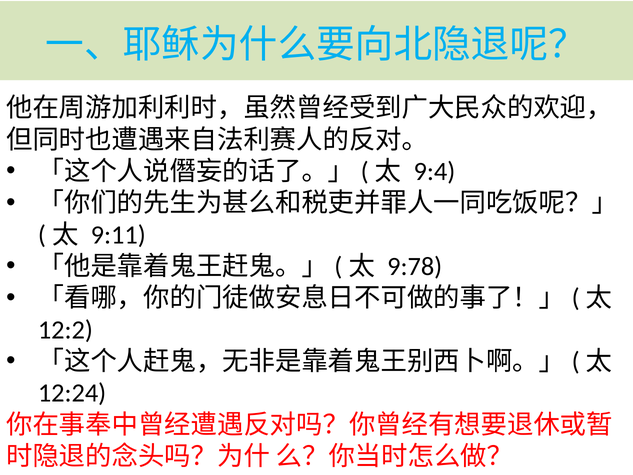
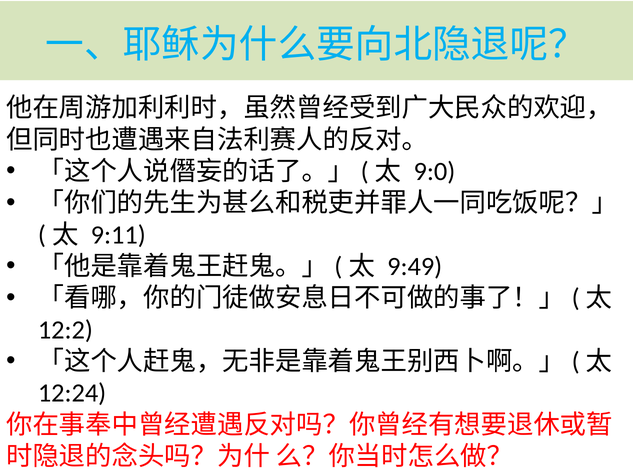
9:4: 9:4 -> 9:0 (434, 172)
9:78: 9:78 -> 9:49 (415, 266)
